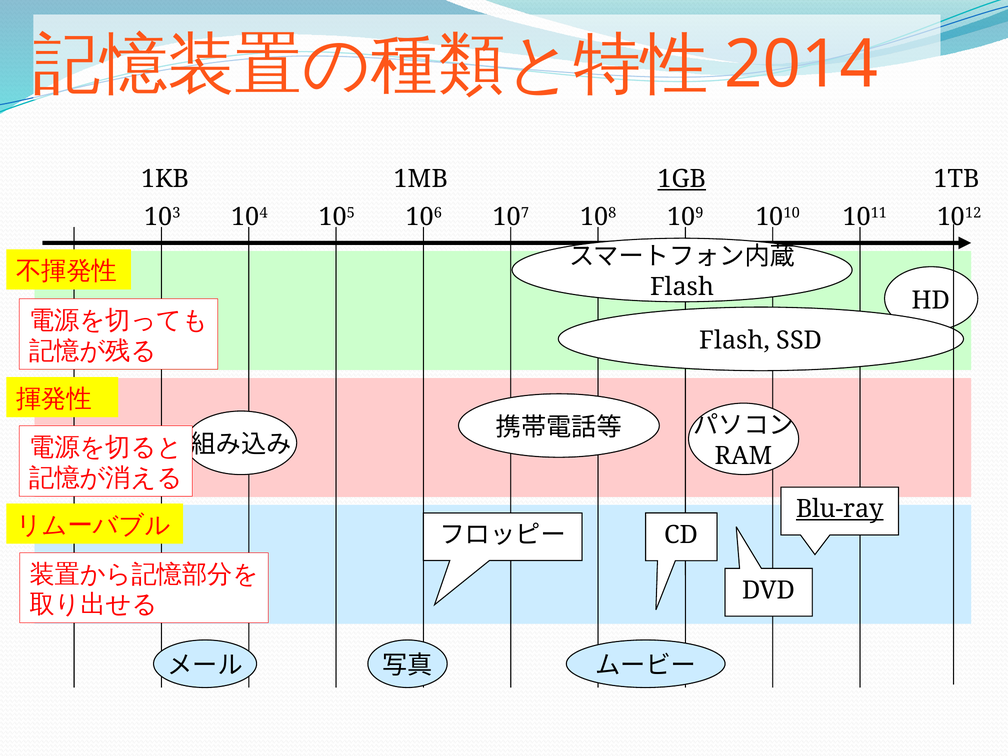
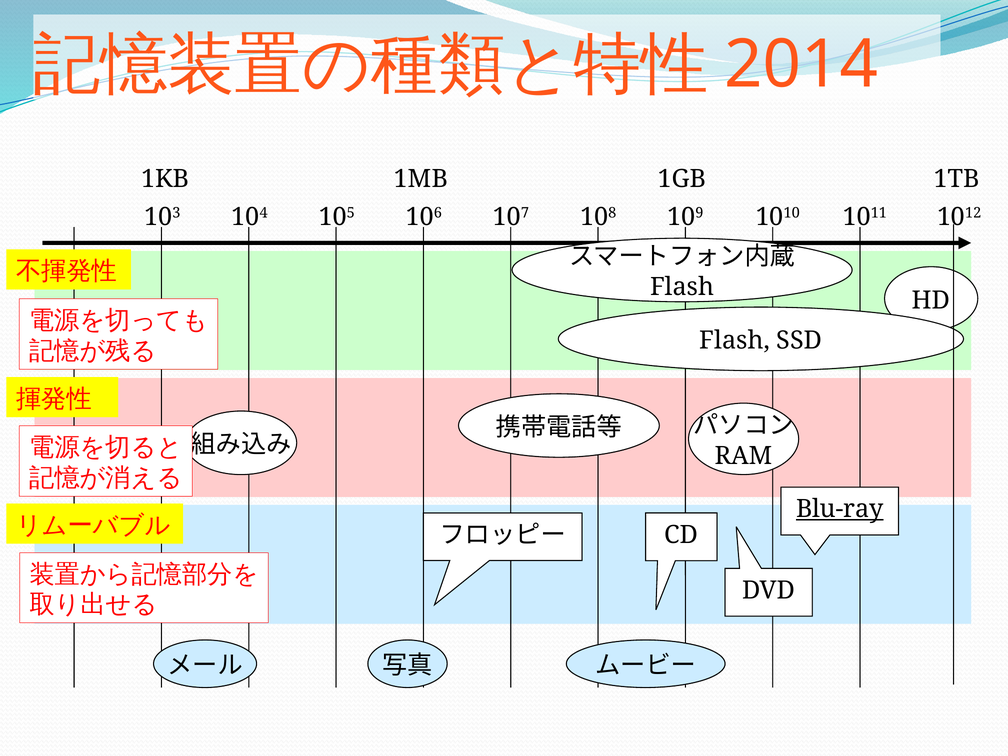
1GB underline: present -> none (682, 179)
